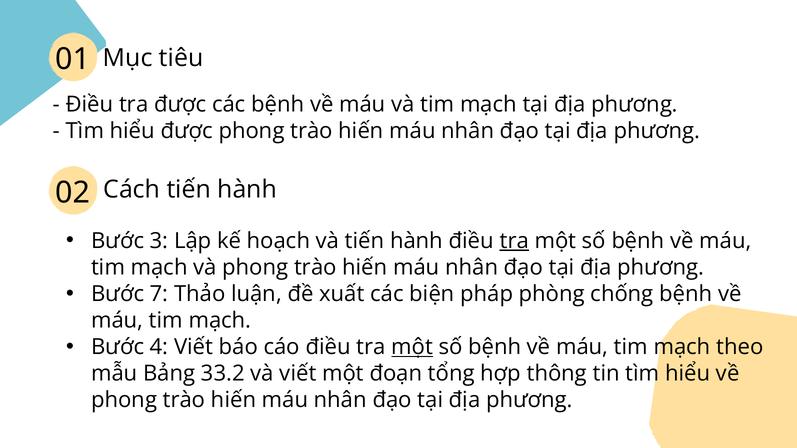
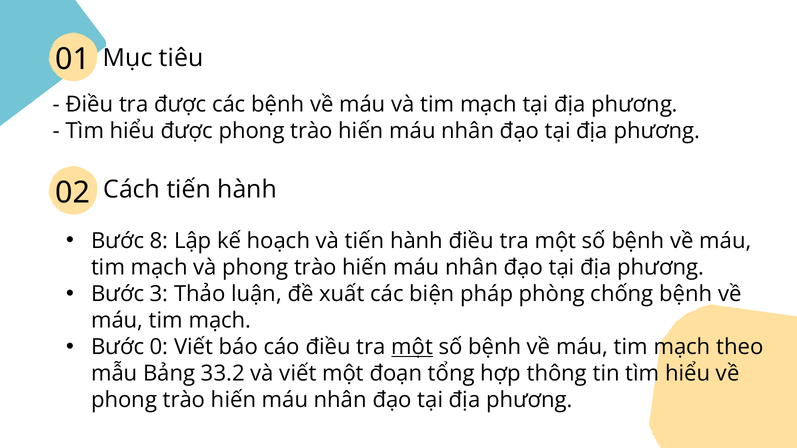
3: 3 -> 8 (159, 241)
tra underline: present -> none (514, 241)
7: 7 -> 3 (159, 294)
4: 4 -> 0 (159, 347)
